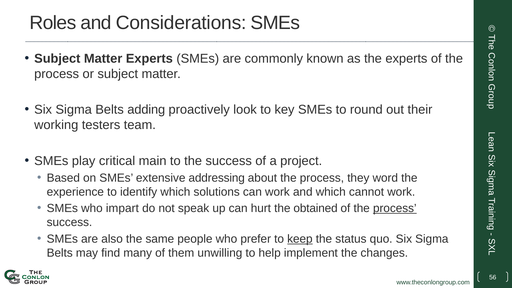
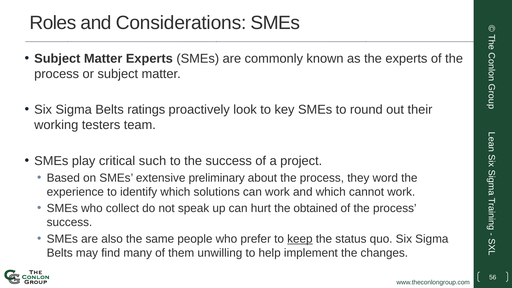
adding: adding -> ratings (146, 110)
main: main -> such (153, 161)
addressing: addressing -> preliminary (217, 178)
impart: impart -> collect (122, 208)
process underline: present -> none (395, 208)
